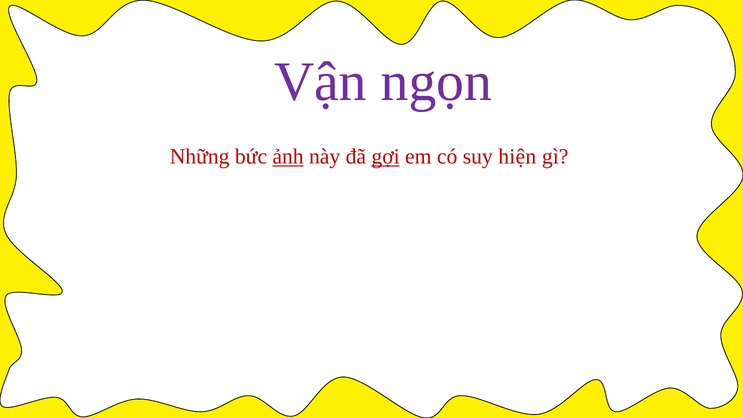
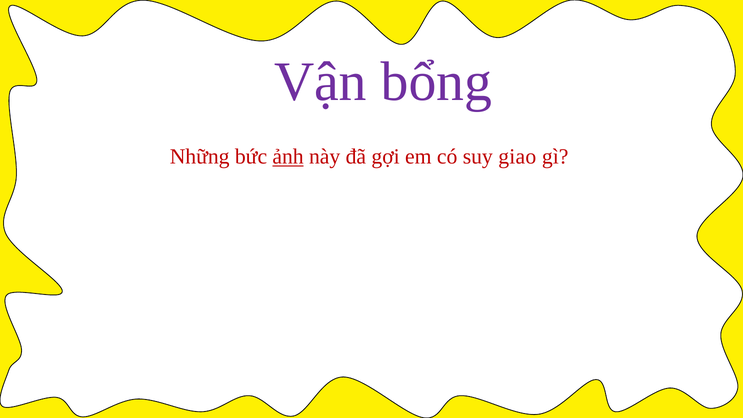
ngọn: ngọn -> bổng (436, 82)
gợi underline: present -> none (386, 157)
hiện: hiện -> giao (517, 157)
